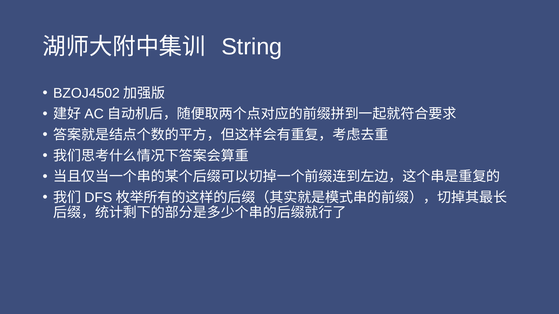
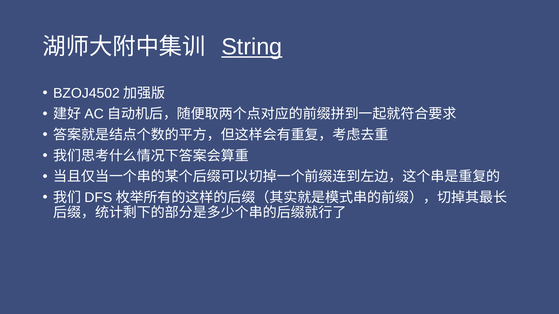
String underline: none -> present (252, 47)
